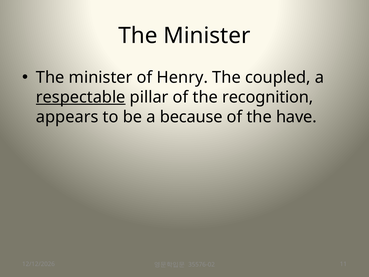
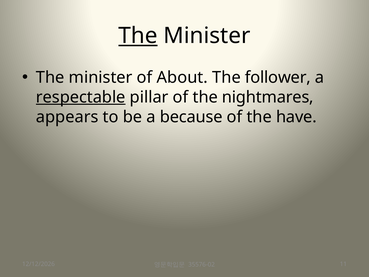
The underline: none -> present (138, 36)
Henry: Henry -> About (182, 77)
coupled: coupled -> follower (278, 77)
recognition: recognition -> nightmares (268, 97)
